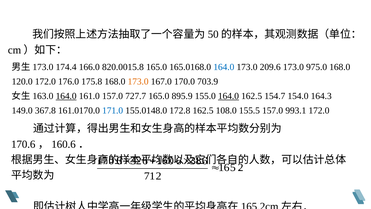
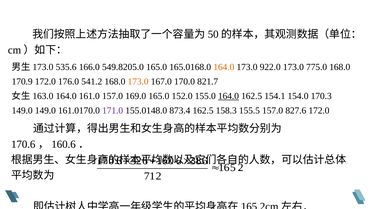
174.4: 174.4 -> 535.6 (66, 67)
820.0015.8: 820.0015.8 -> 549.8205.0 (123, 67)
164.0 colour: blue -> orange (224, 67)
209.6: 209.6 -> 922.0 (270, 67)
975.0: 975.0 -> 775.0 (317, 67)
120.0: 120.0 -> 170.9 (22, 81)
175.8: 175.8 -> 541.2 (92, 81)
703.9: 703.9 -> 821.7 (208, 81)
164.0 underline: present -> none (66, 96)
727.7: 727.7 -> 169.0 (136, 96)
895.9: 895.9 -> 152.0 (182, 96)
154.7: 154.7 -> 154.1 (275, 96)
164.3: 164.3 -> 170.3 (321, 96)
149.0 367.8: 367.8 -> 149.0 (45, 110)
171.0 colour: blue -> purple (113, 110)
172.8: 172.8 -> 873.4 (180, 110)
108.0: 108.0 -> 158.3 (226, 110)
993.1: 993.1 -> 827.6 (296, 110)
